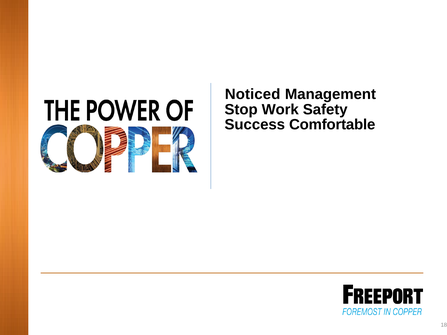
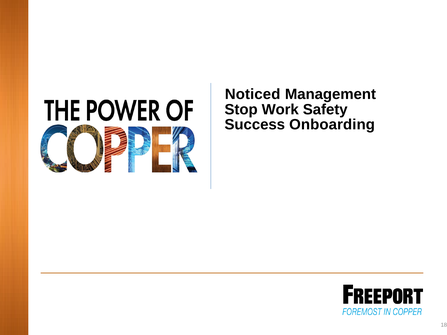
Comfortable: Comfortable -> Onboarding (332, 125)
